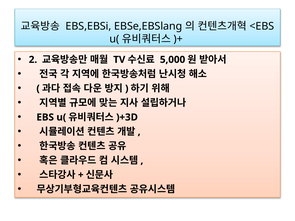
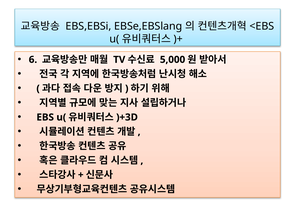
2: 2 -> 6 (33, 60)
